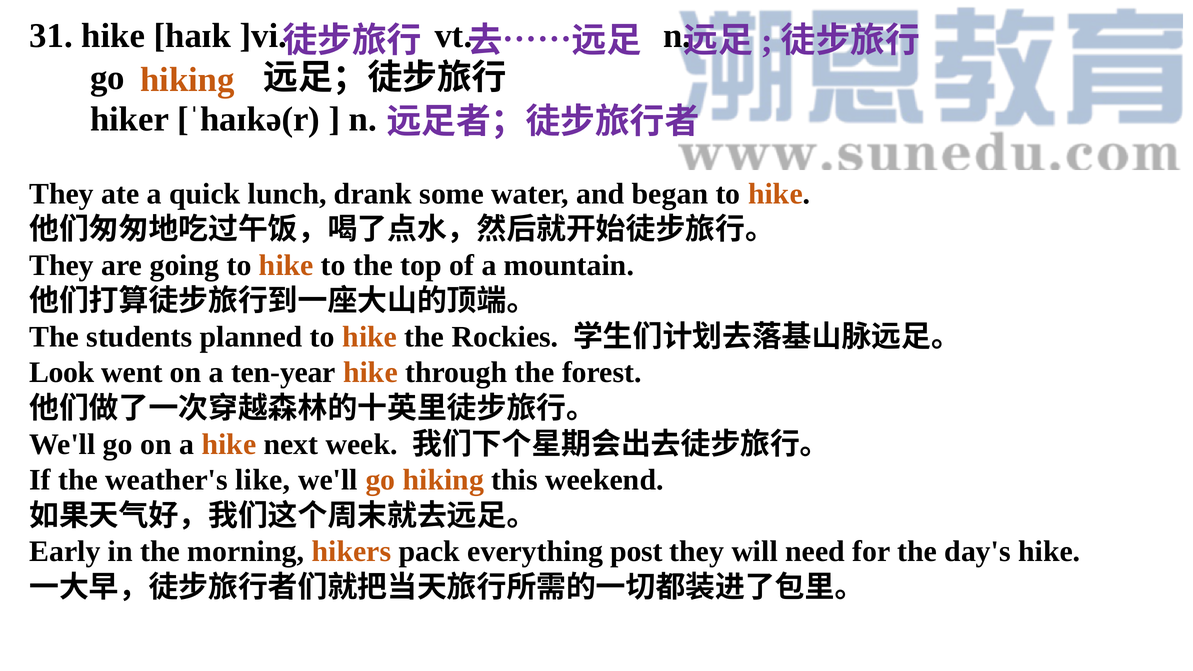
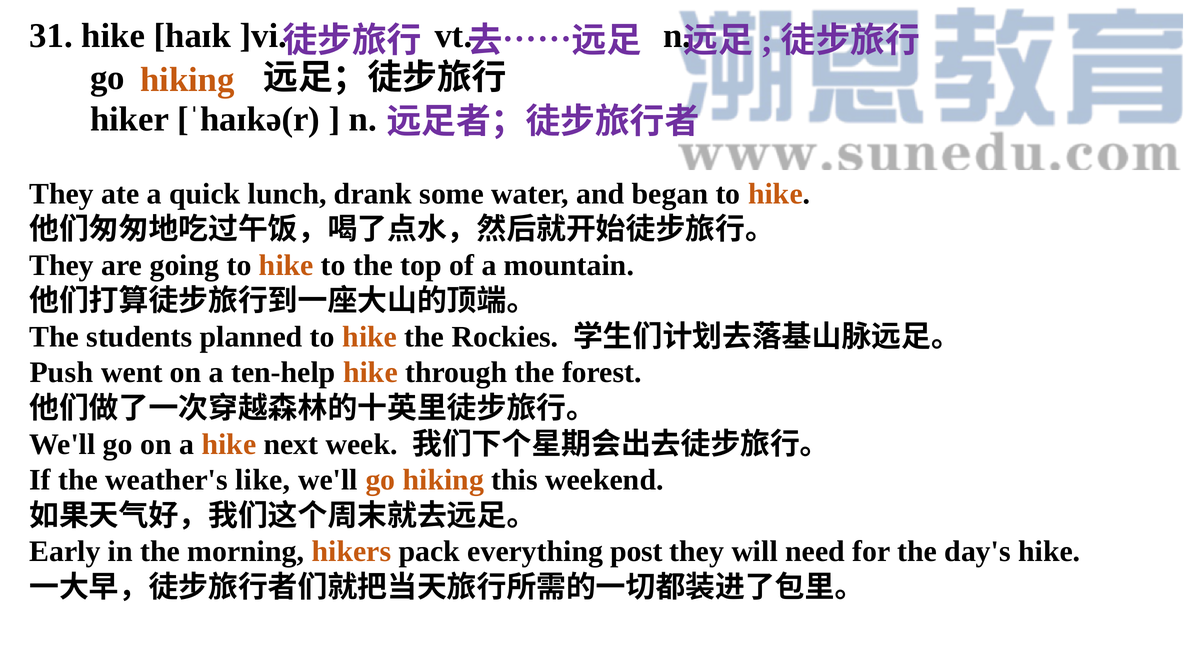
Look: Look -> Push (61, 373)
ten-year: ten-year -> ten-help (283, 373)
